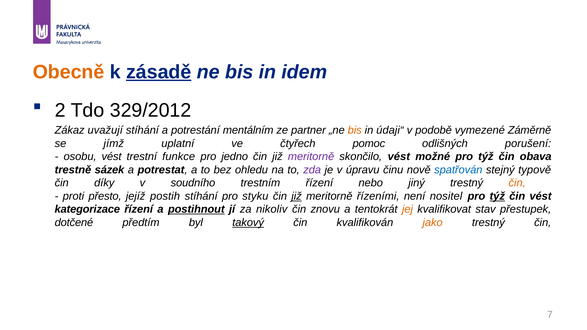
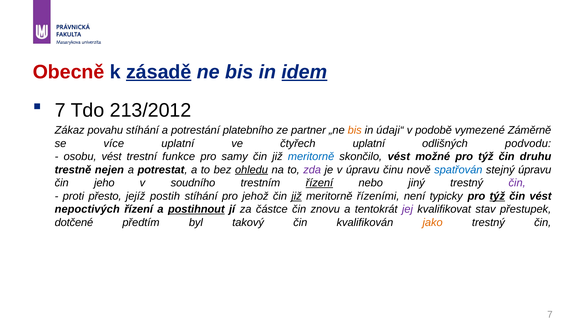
Obecně colour: orange -> red (69, 72)
idem underline: none -> present (304, 72)
2: 2 -> 7 (60, 110)
329/2012: 329/2012 -> 213/2012 (151, 110)
uvažují: uvažují -> povahu (105, 130)
mentálním: mentálním -> platebního (248, 130)
jímž: jímž -> více (114, 143)
čtyřech pomoc: pomoc -> uplatní (369, 143)
porušení: porušení -> podvodu (528, 143)
jedno: jedno -> samy (235, 157)
meritorně colour: purple -> blue (311, 157)
obava: obava -> druhu (536, 157)
sázek: sázek -> nejen (109, 170)
ohledu underline: none -> present (251, 170)
stejný typově: typově -> úpravu (535, 170)
díky: díky -> jeho (104, 183)
řízení underline: none -> present (319, 183)
čin colour: orange -> purple (517, 183)
styku: styku -> jehož (255, 196)
nositel: nositel -> typicky (446, 196)
kategorizace: kategorizace -> nepoctivých (87, 209)
nikoliv: nikoliv -> částce (272, 209)
jej colour: orange -> purple (407, 209)
takový underline: present -> none (248, 223)
